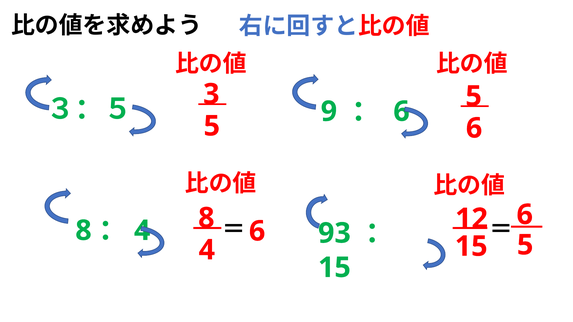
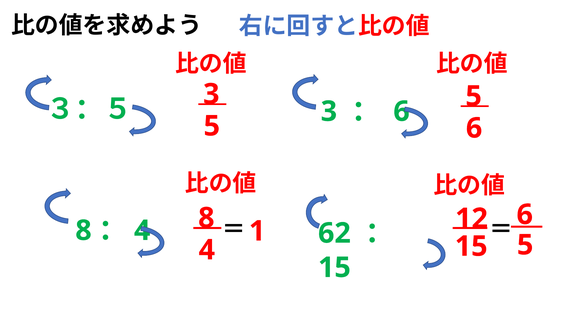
３：５ 9: 9 -> 3 (329, 112)
6: 6 -> 1 (257, 231)
93: 93 -> 62 (334, 233)
